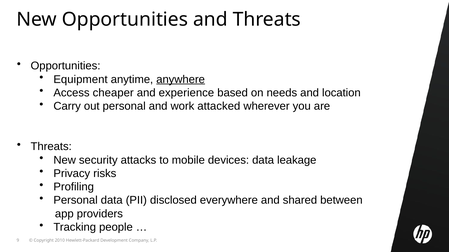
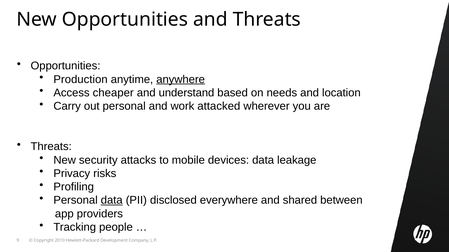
Equipment: Equipment -> Production (81, 80)
experience: experience -> understand (186, 93)
data underline: none -> present (112, 201)
